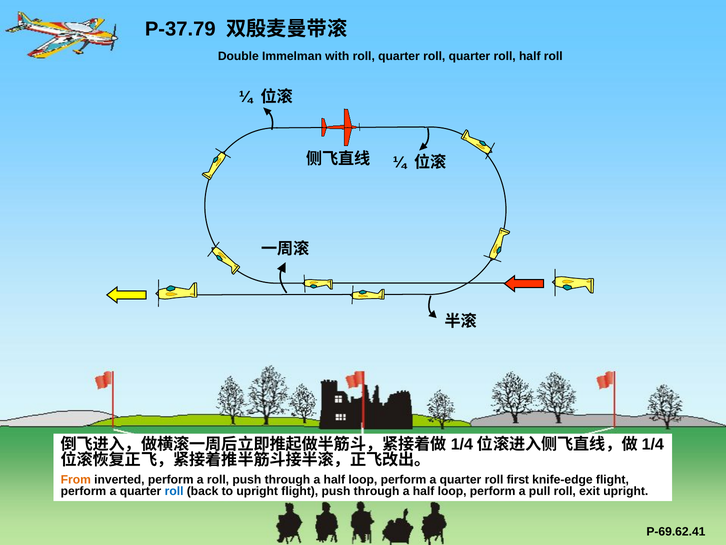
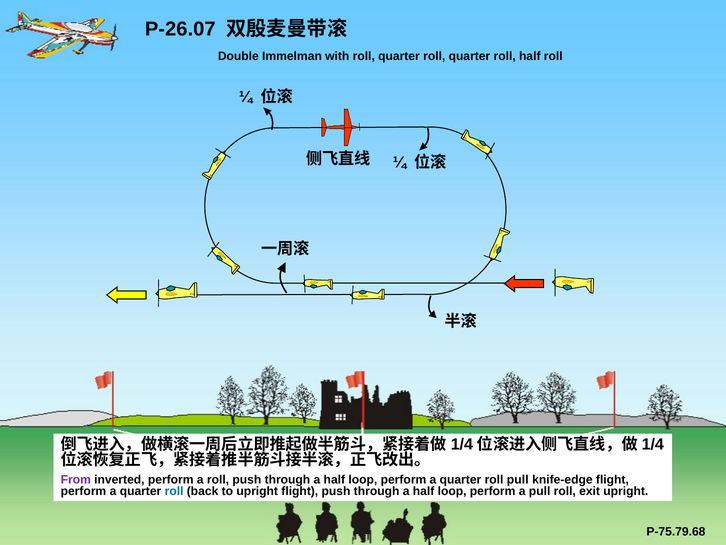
P-37.79: P-37.79 -> P-26.07 (180, 29)
From colour: orange -> purple (76, 479)
roll first: first -> pull (518, 479)
P-69.62.41: P-69.62.41 -> P-75.79.68 (676, 531)
